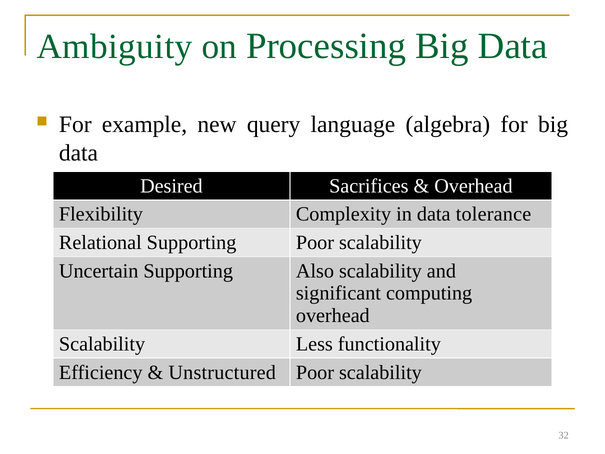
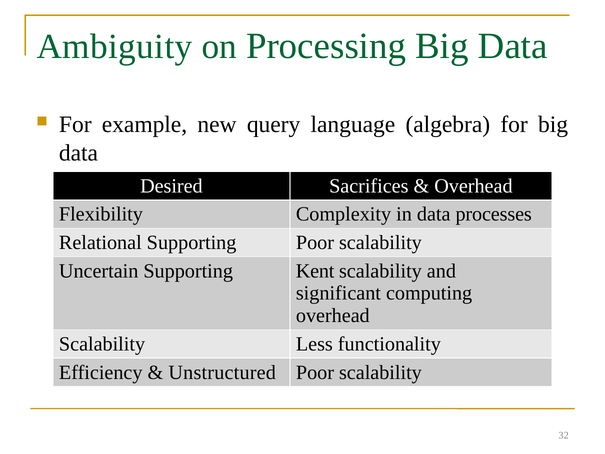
tolerance: tolerance -> processes (494, 214)
Also: Also -> Kent (315, 271)
